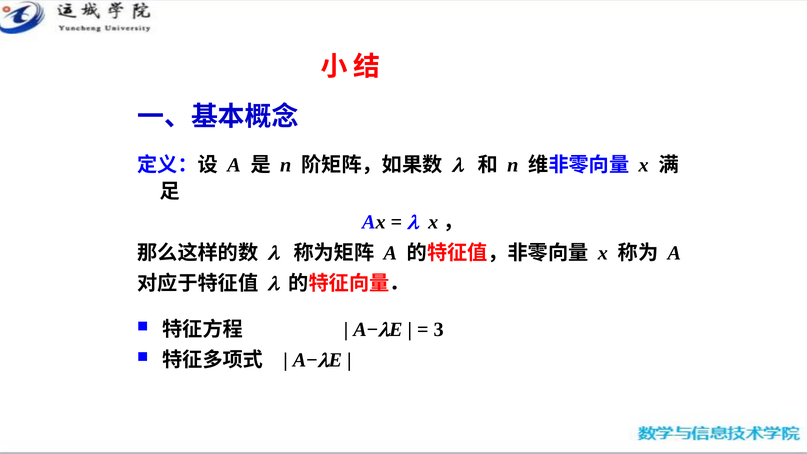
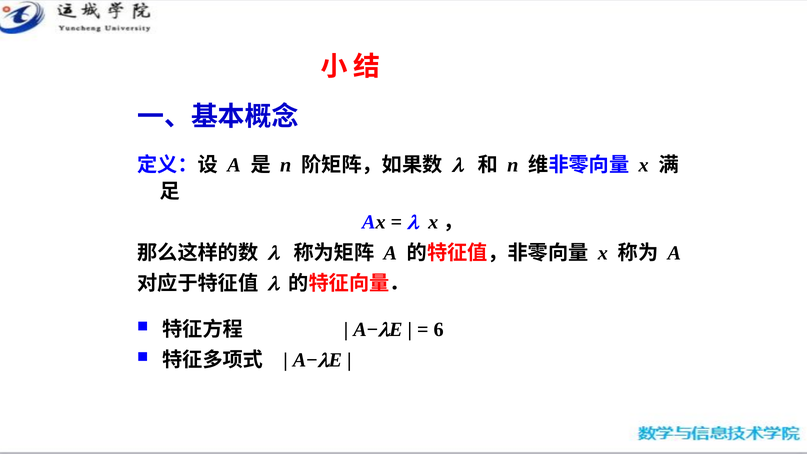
3: 3 -> 6 (439, 330)
